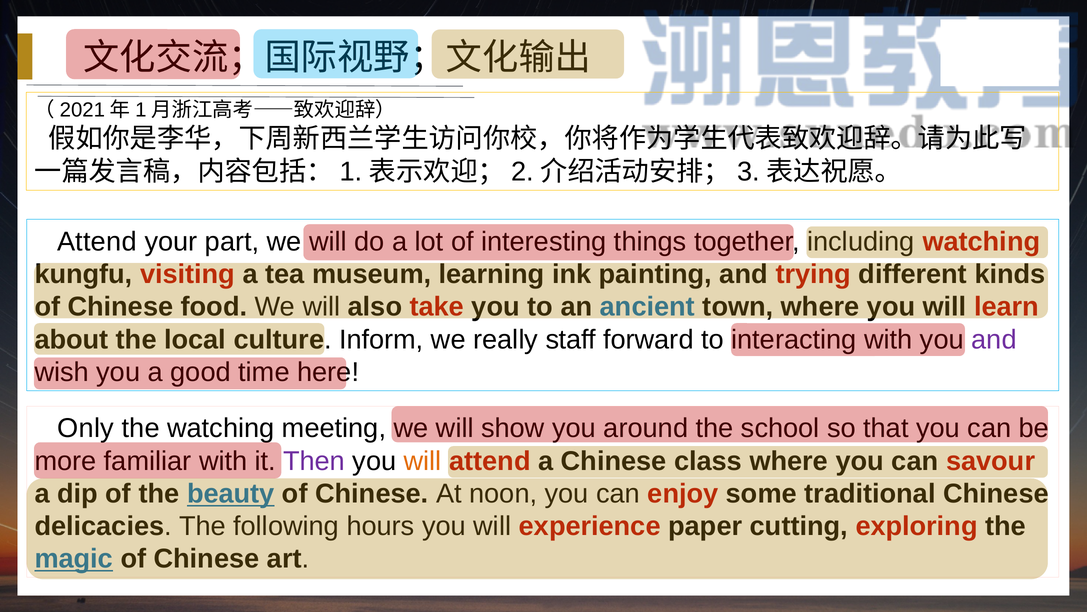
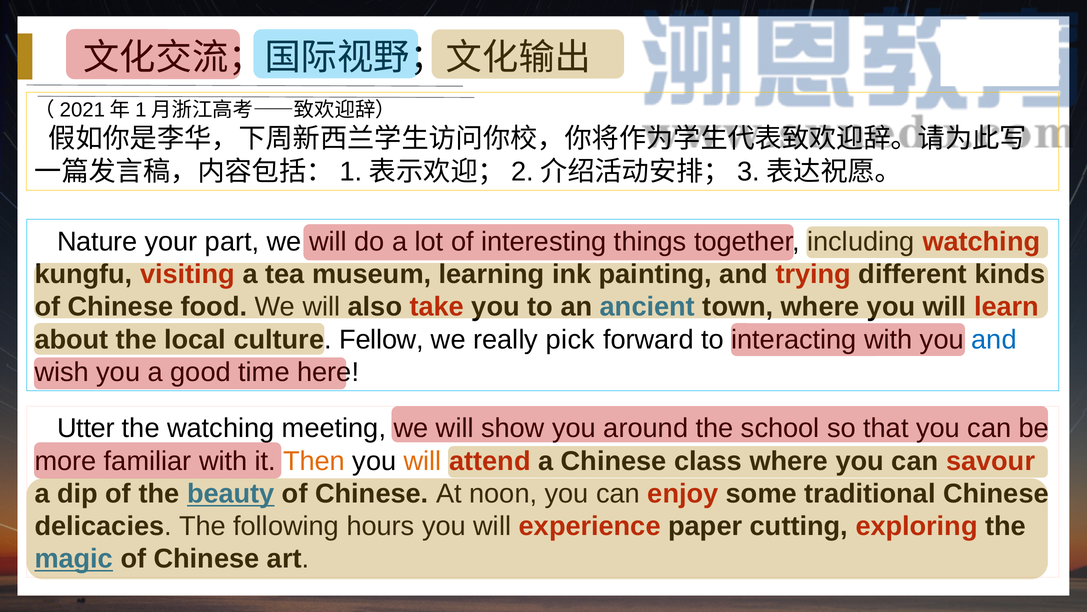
Attend: Attend -> Nature (97, 242)
Inform: Inform -> Fellow (382, 339)
staff: staff -> pick (570, 339)
and colour: purple -> blue (994, 339)
Only: Only -> Utter (86, 428)
Then colour: purple -> orange (314, 461)
